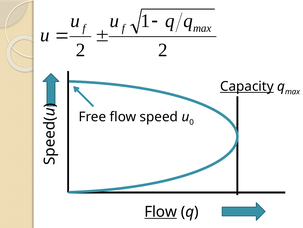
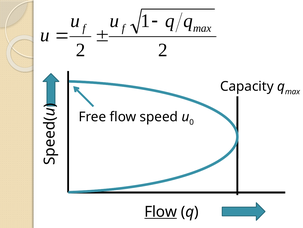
Capacity underline: present -> none (247, 86)
